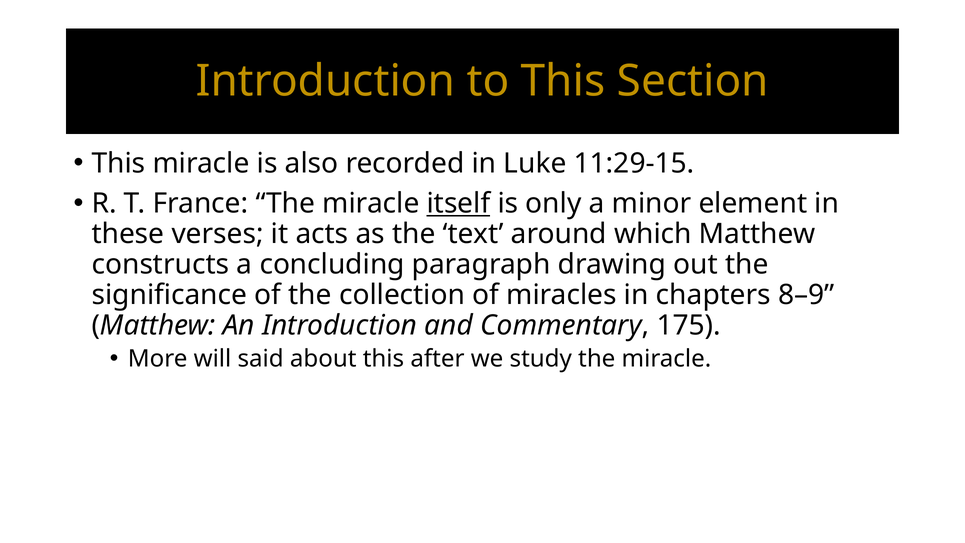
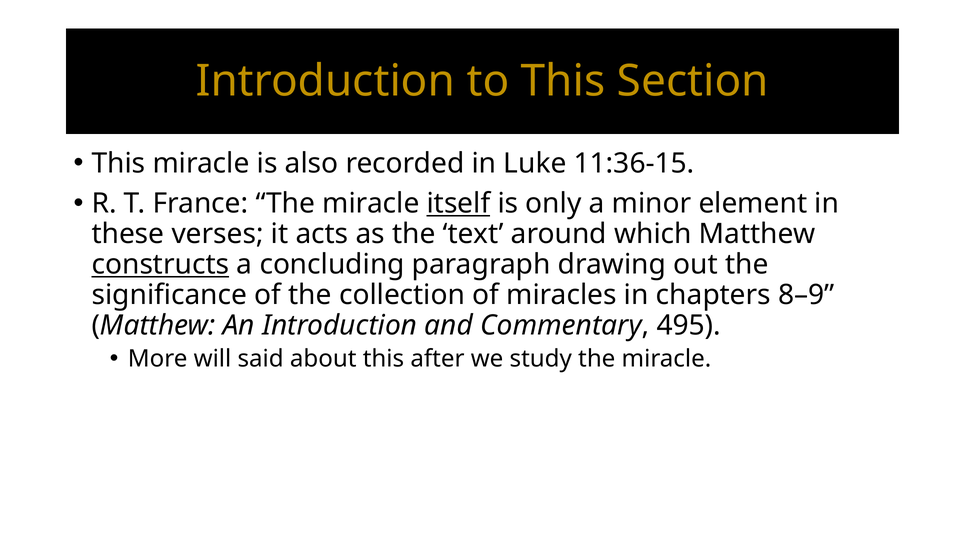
11:29-15: 11:29-15 -> 11:36-15 (634, 163)
constructs underline: none -> present (160, 264)
175: 175 -> 495 (689, 325)
